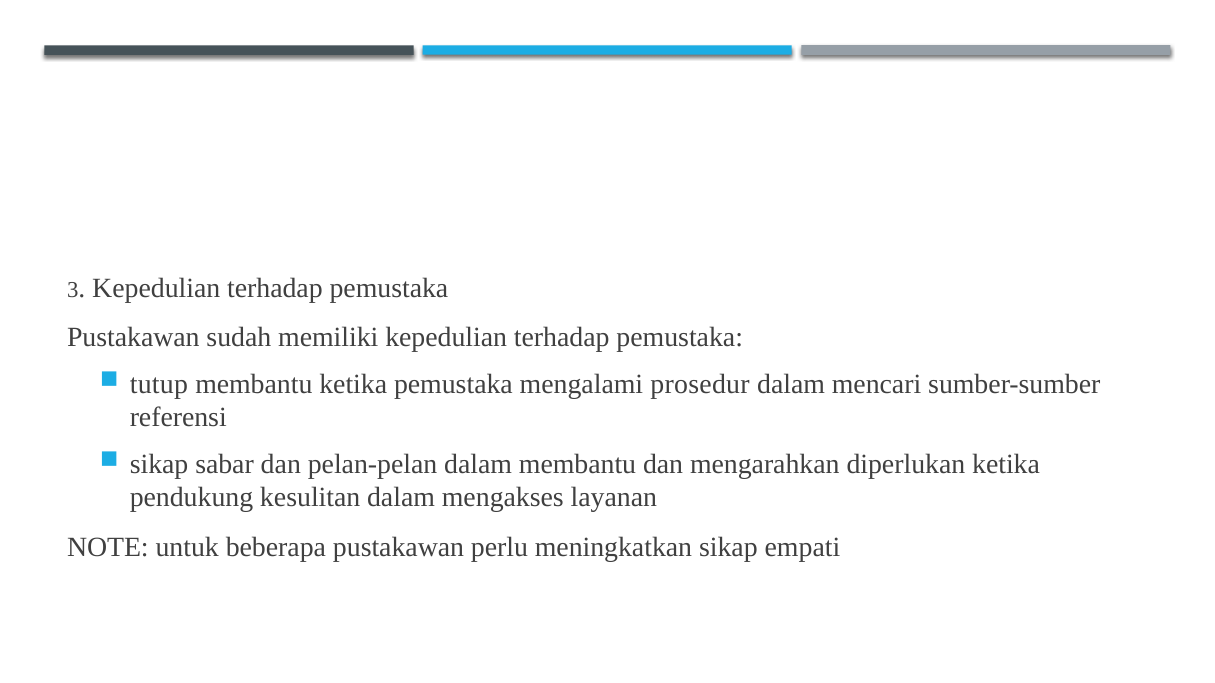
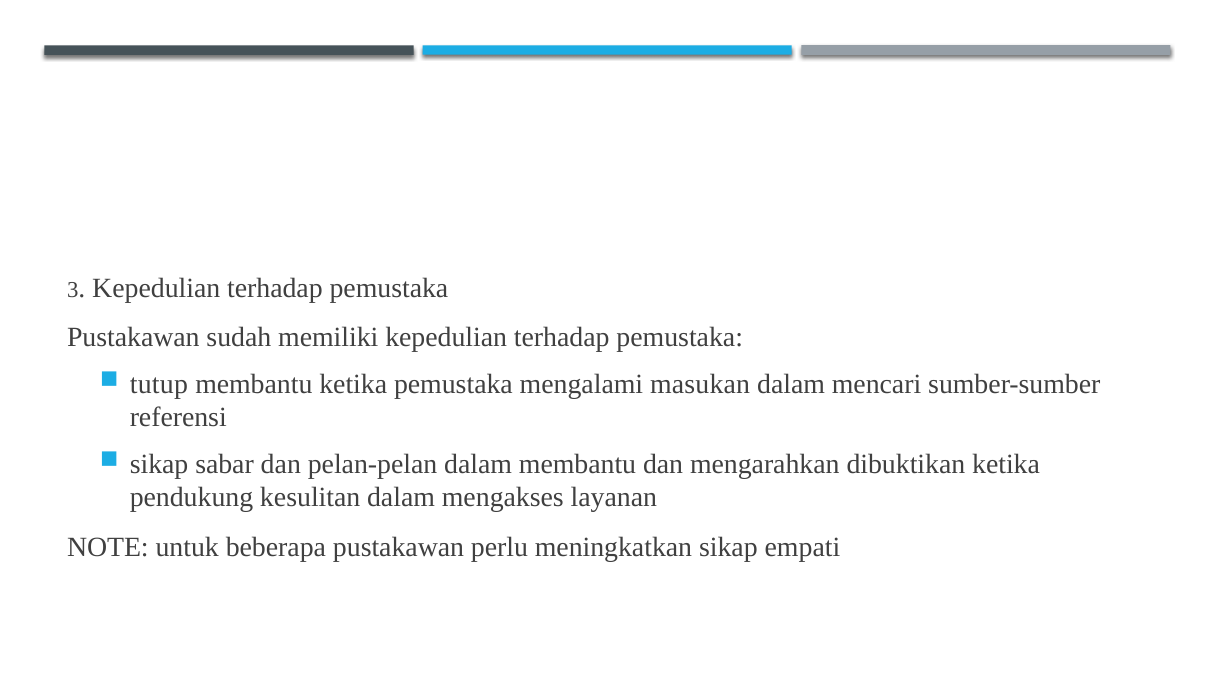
prosedur: prosedur -> masukan (700, 385)
diperlukan: diperlukan -> dibuktikan (906, 465)
